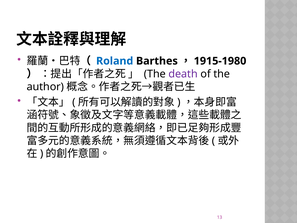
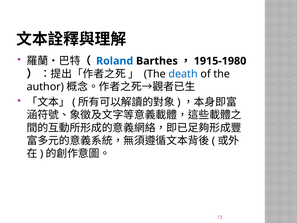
death colour: purple -> blue (183, 74)
